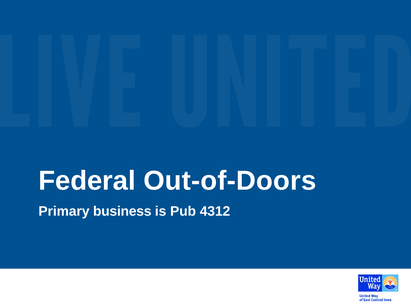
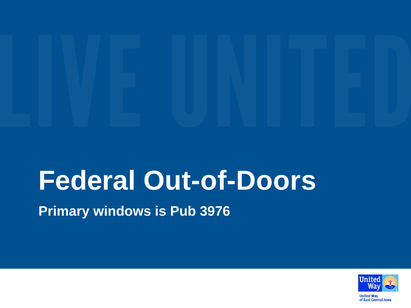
business: business -> windows (122, 211)
4312: 4312 -> 3976 (215, 211)
